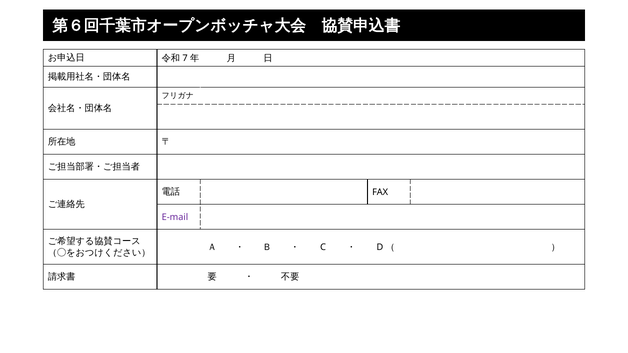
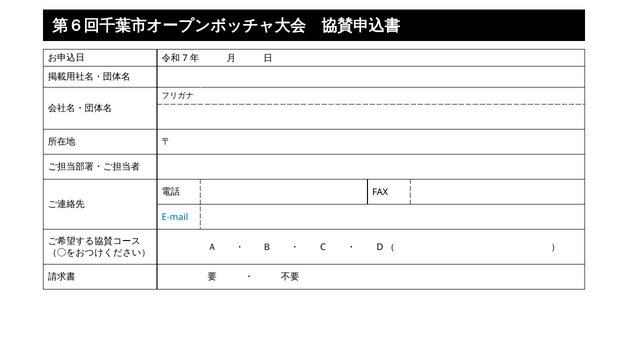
E-mail colour: purple -> blue (175, 217)
